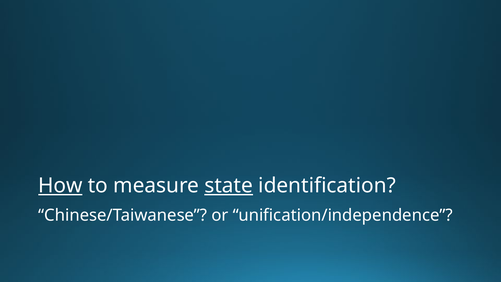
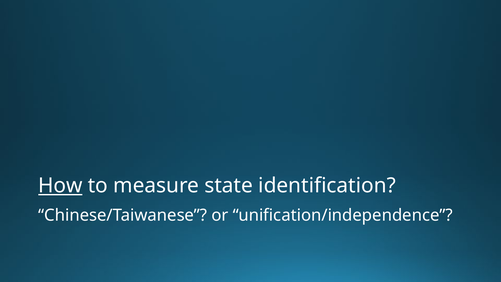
state underline: present -> none (229, 186)
